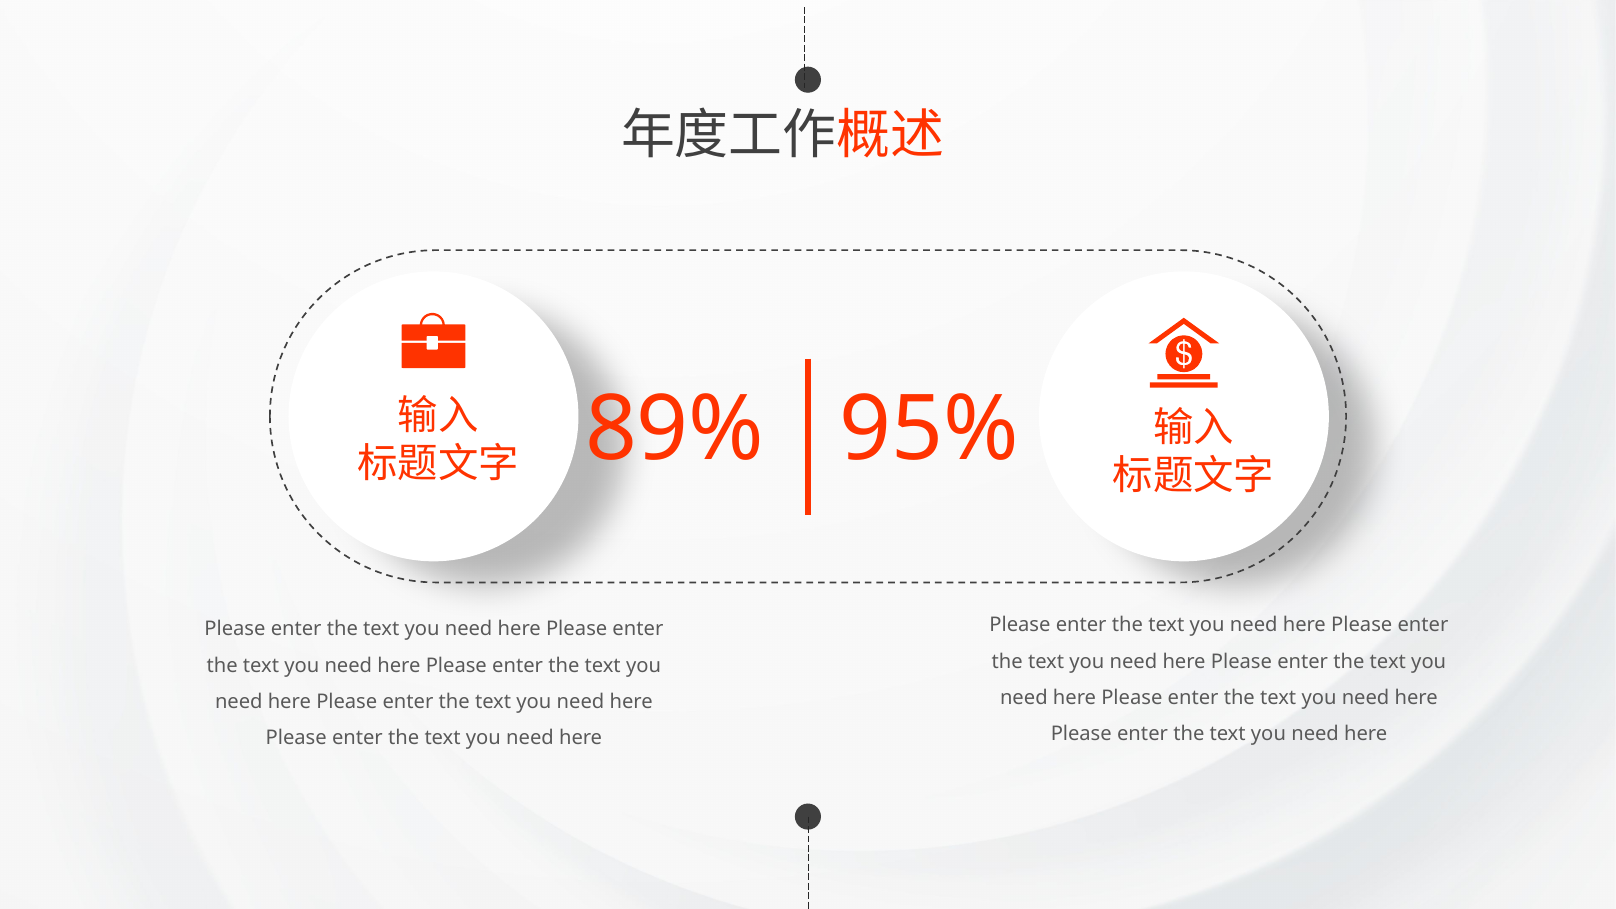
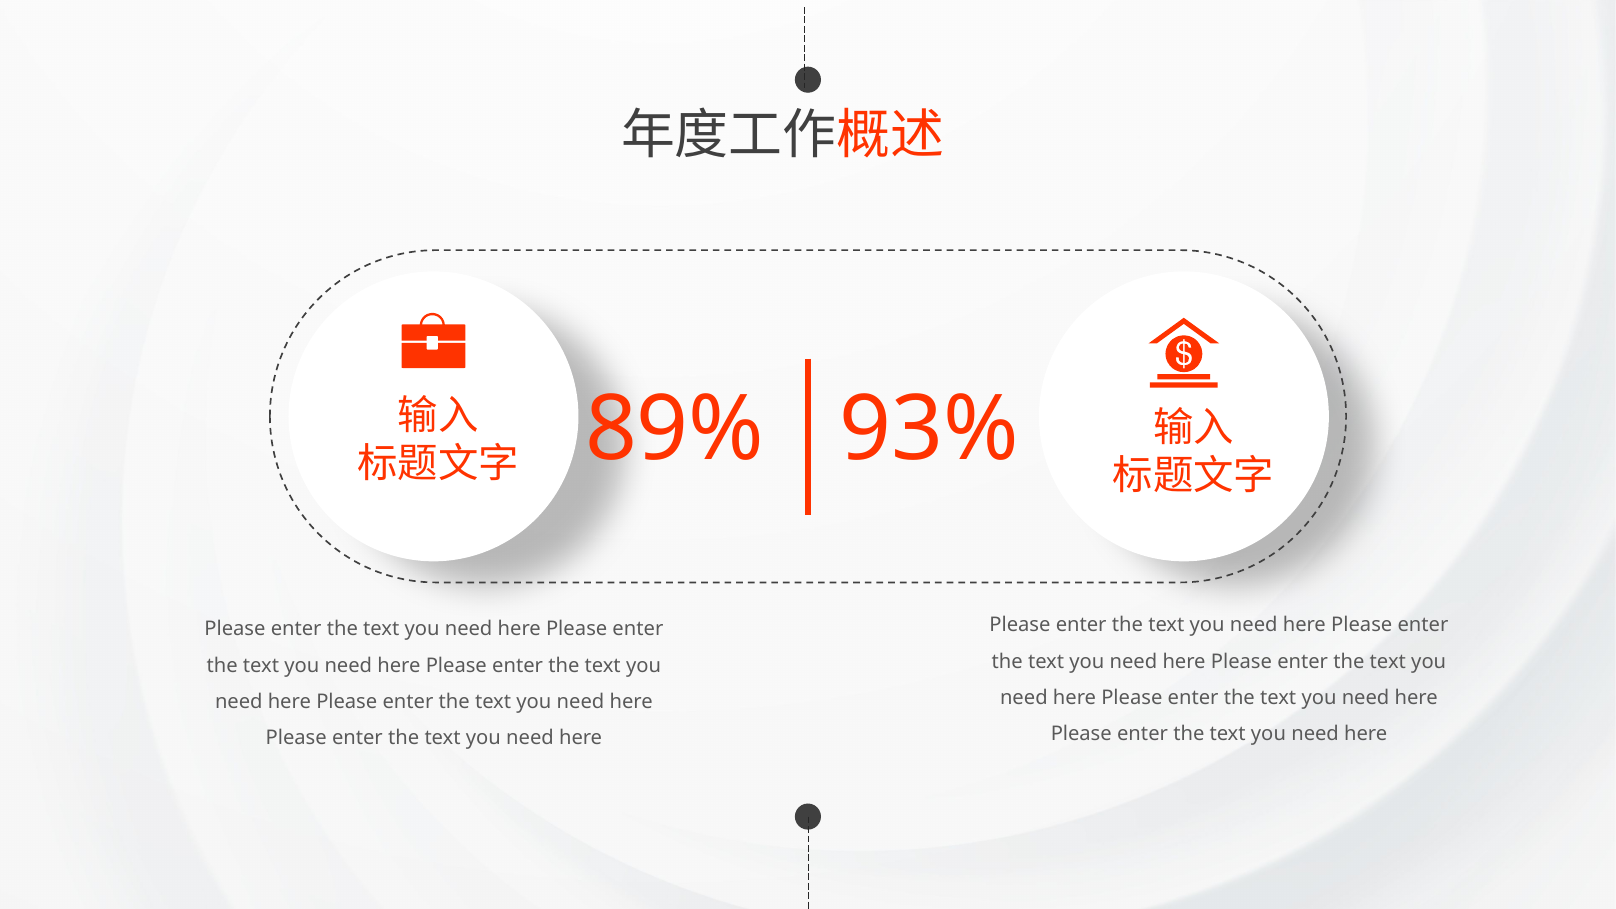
95%: 95% -> 93% (930, 430)
